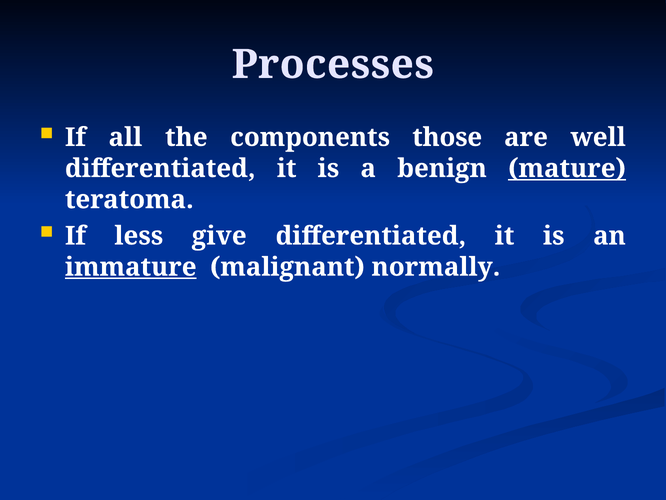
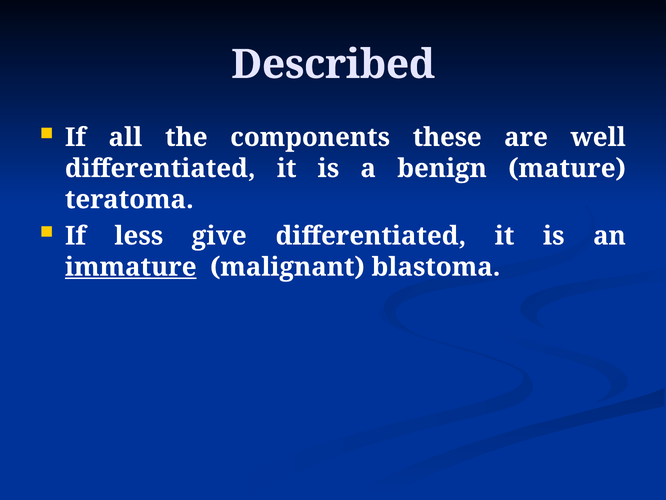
Processes: Processes -> Described (333, 64)
those: those -> these (447, 137)
mature underline: present -> none (567, 168)
normally: normally -> blastoma (436, 267)
